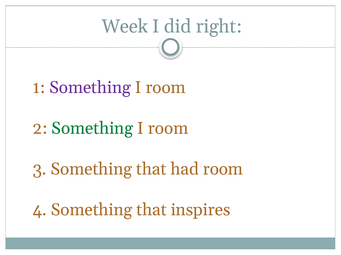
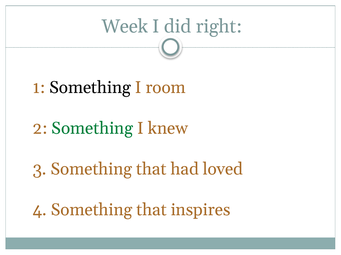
Something colour: purple -> black (90, 88)
room: room -> knew (168, 129)
had room: room -> loved (223, 170)
